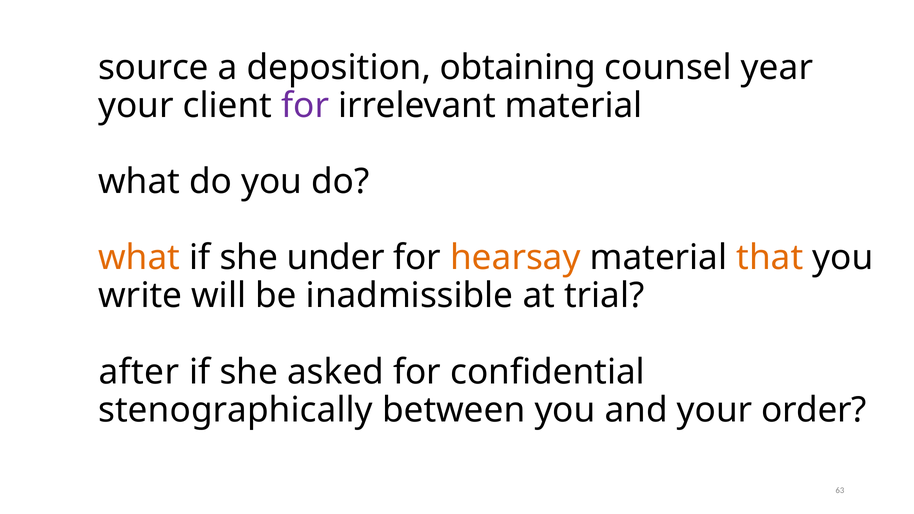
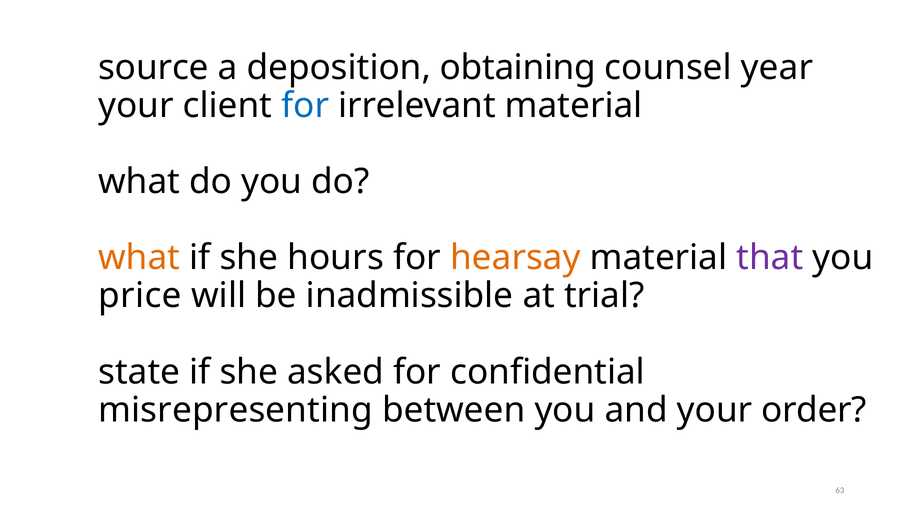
for colour: purple -> blue (305, 106)
under: under -> hours (336, 258)
that colour: orange -> purple (770, 258)
write: write -> price (140, 296)
after: after -> state (139, 372)
stenographically: stenographically -> misrepresenting (236, 410)
